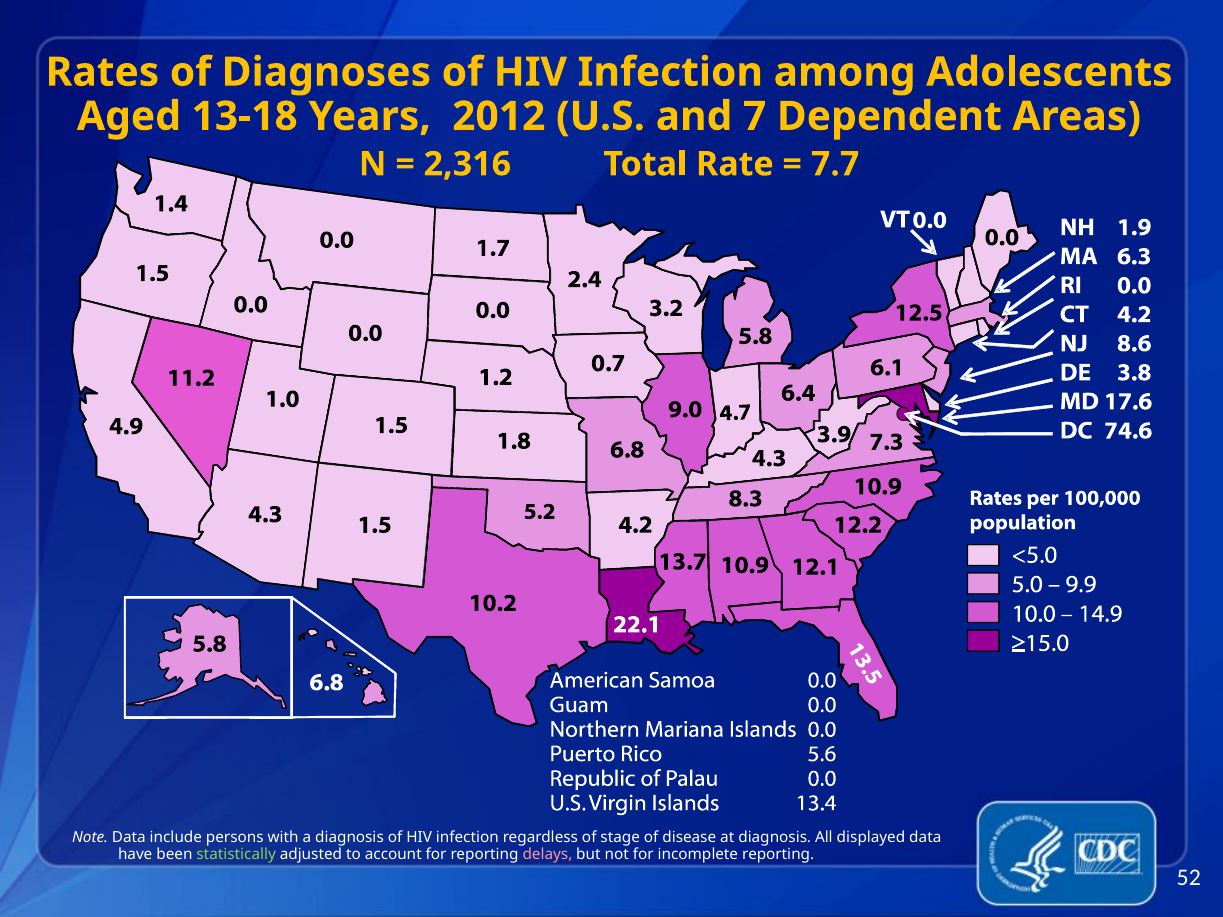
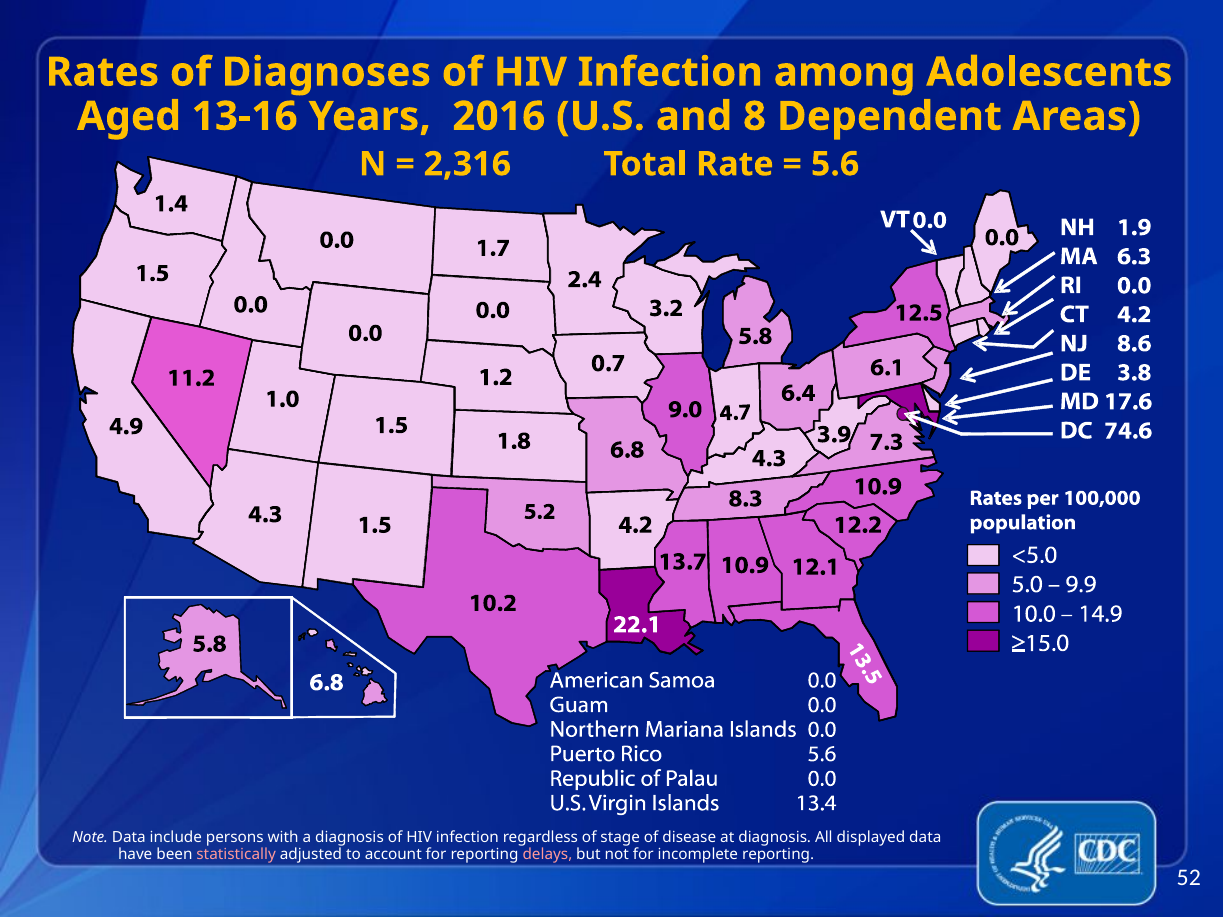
13-18: 13-18 -> 13-16 (245, 116)
2012: 2012 -> 2016 (499, 116)
7: 7 -> 8 (755, 116)
7.7: 7.7 -> 5.6 (835, 164)
statistically colour: light green -> pink (236, 855)
